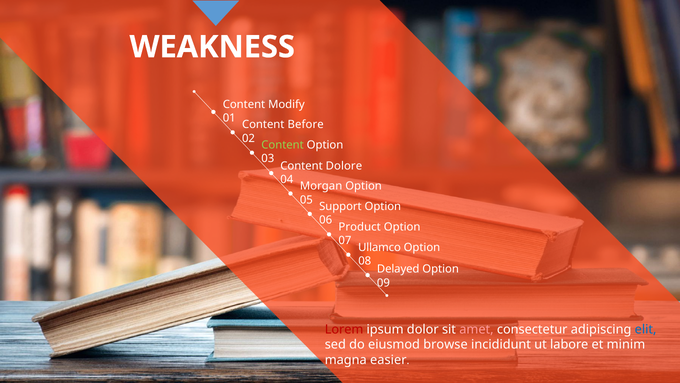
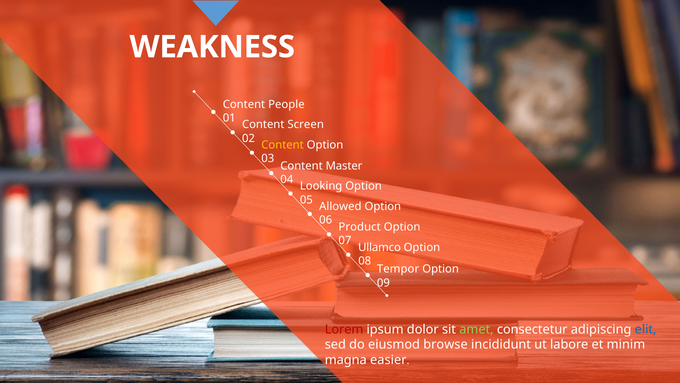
Modify: Modify -> People (286, 104)
Before: Before -> Screen (306, 125)
Content colour: light green -> yellow (283, 145)
Dolore: Dolore -> Master (344, 166)
Morgan: Morgan -> Looking (321, 186)
Support: Support -> Allowed (340, 206)
Delayed: Delayed -> Tempor (398, 269)
amet colour: pink -> light green (476, 329)
